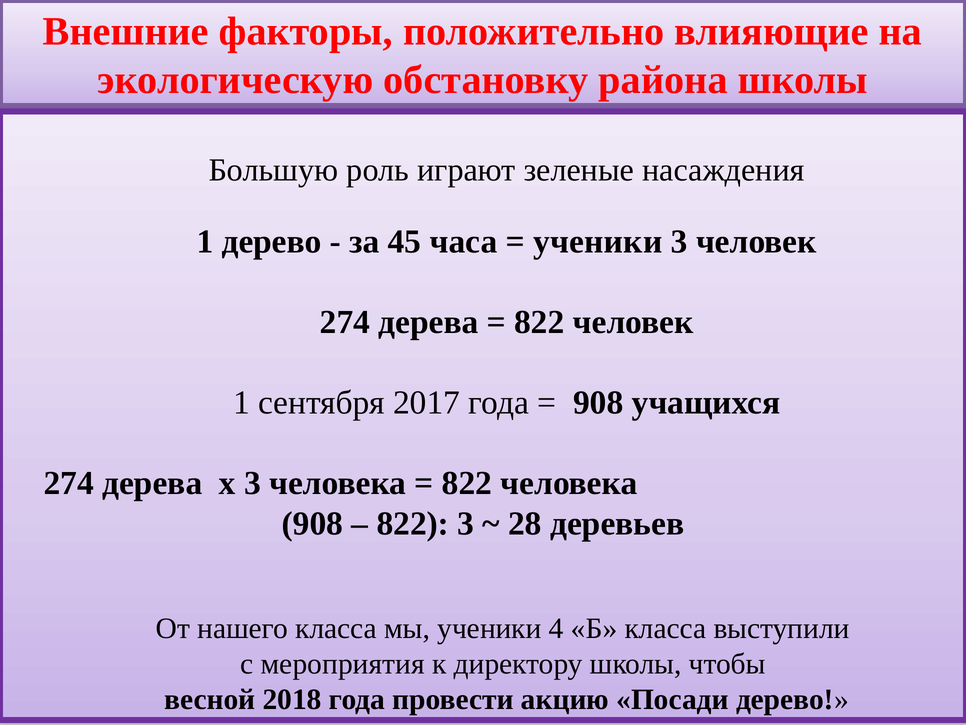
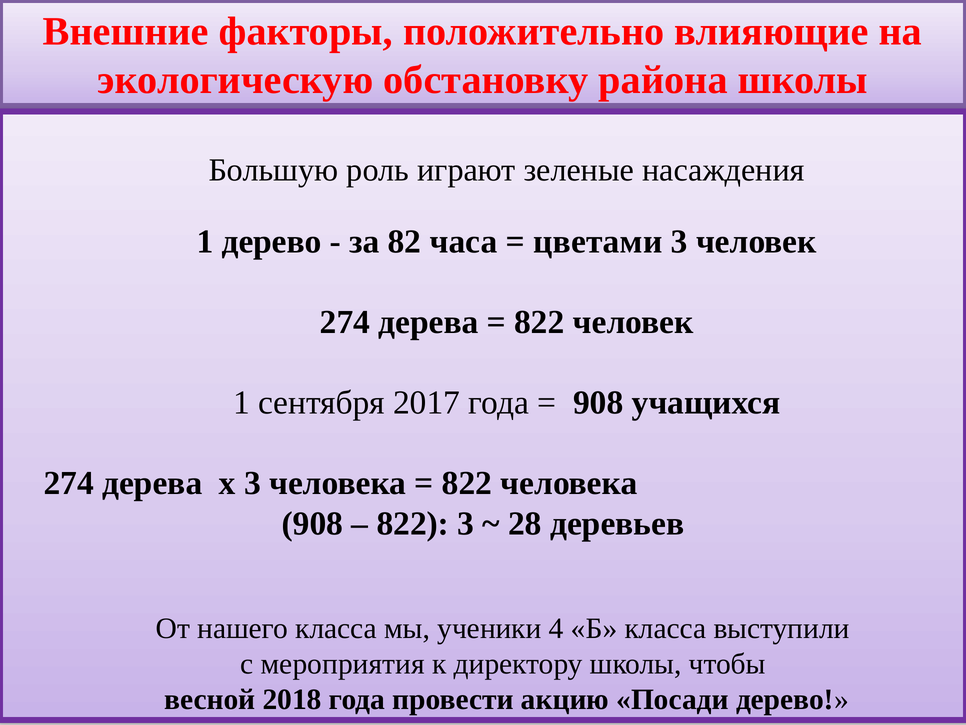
45: 45 -> 82 (405, 241)
ученики: ученики -> цветами (598, 241)
